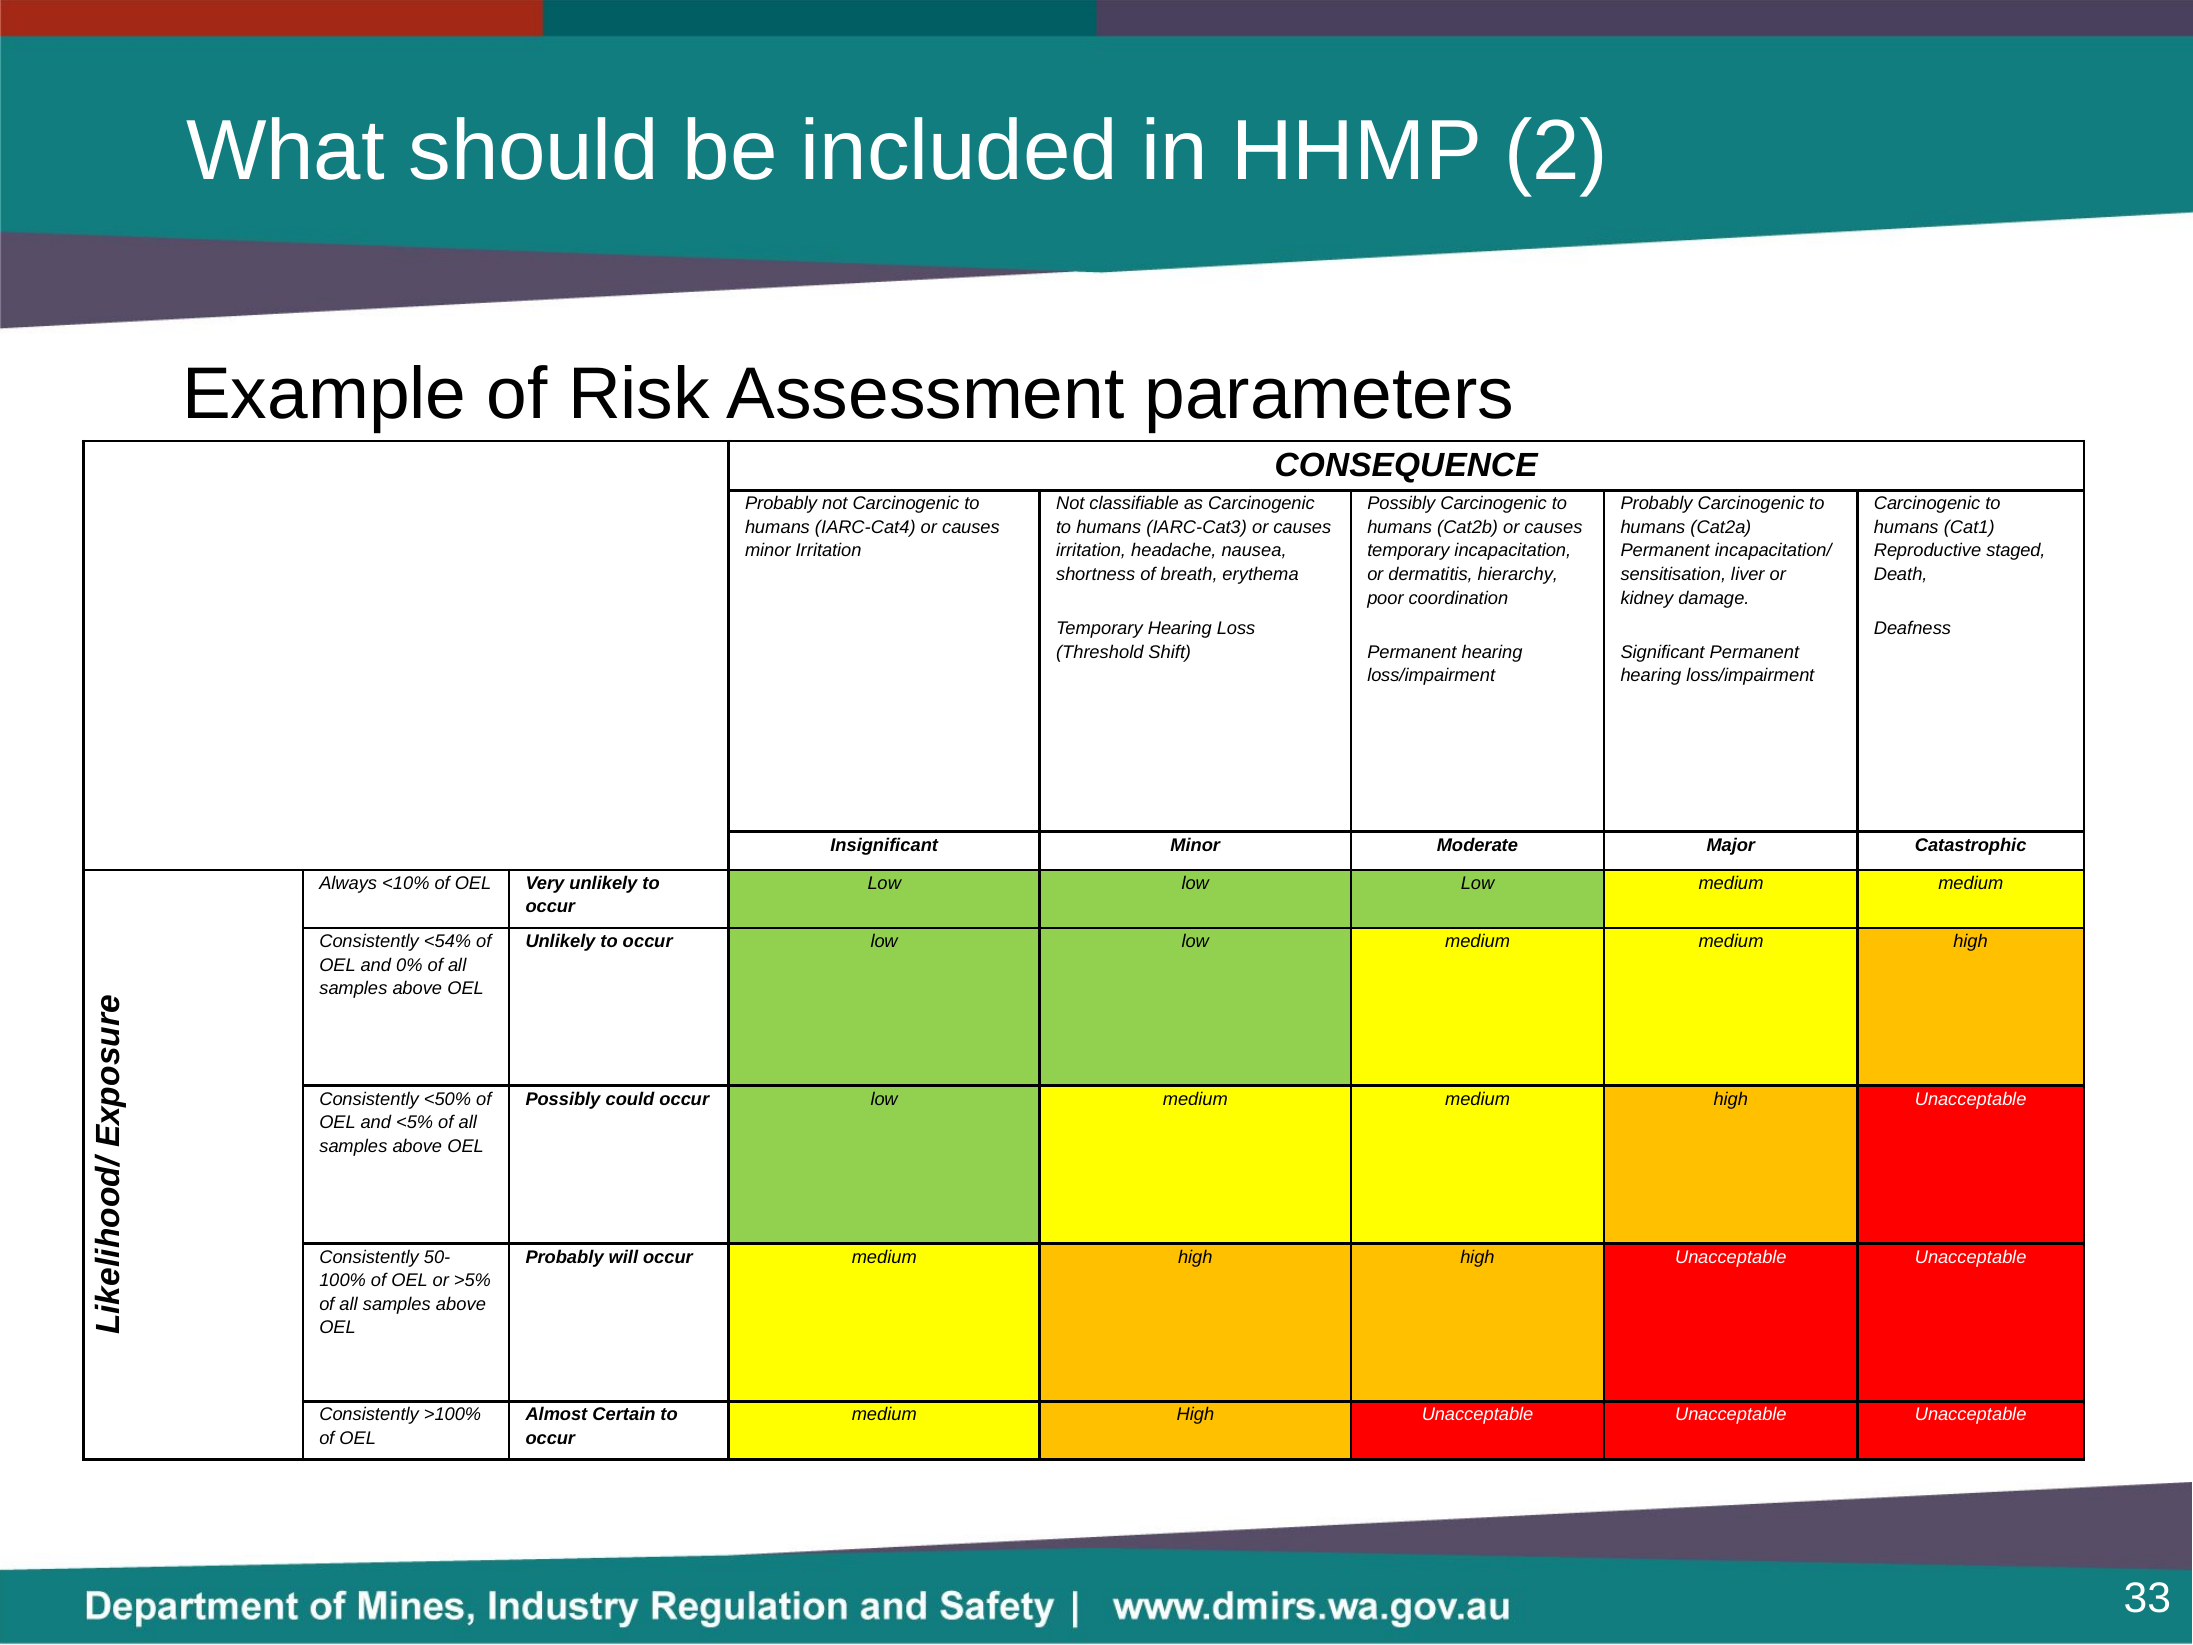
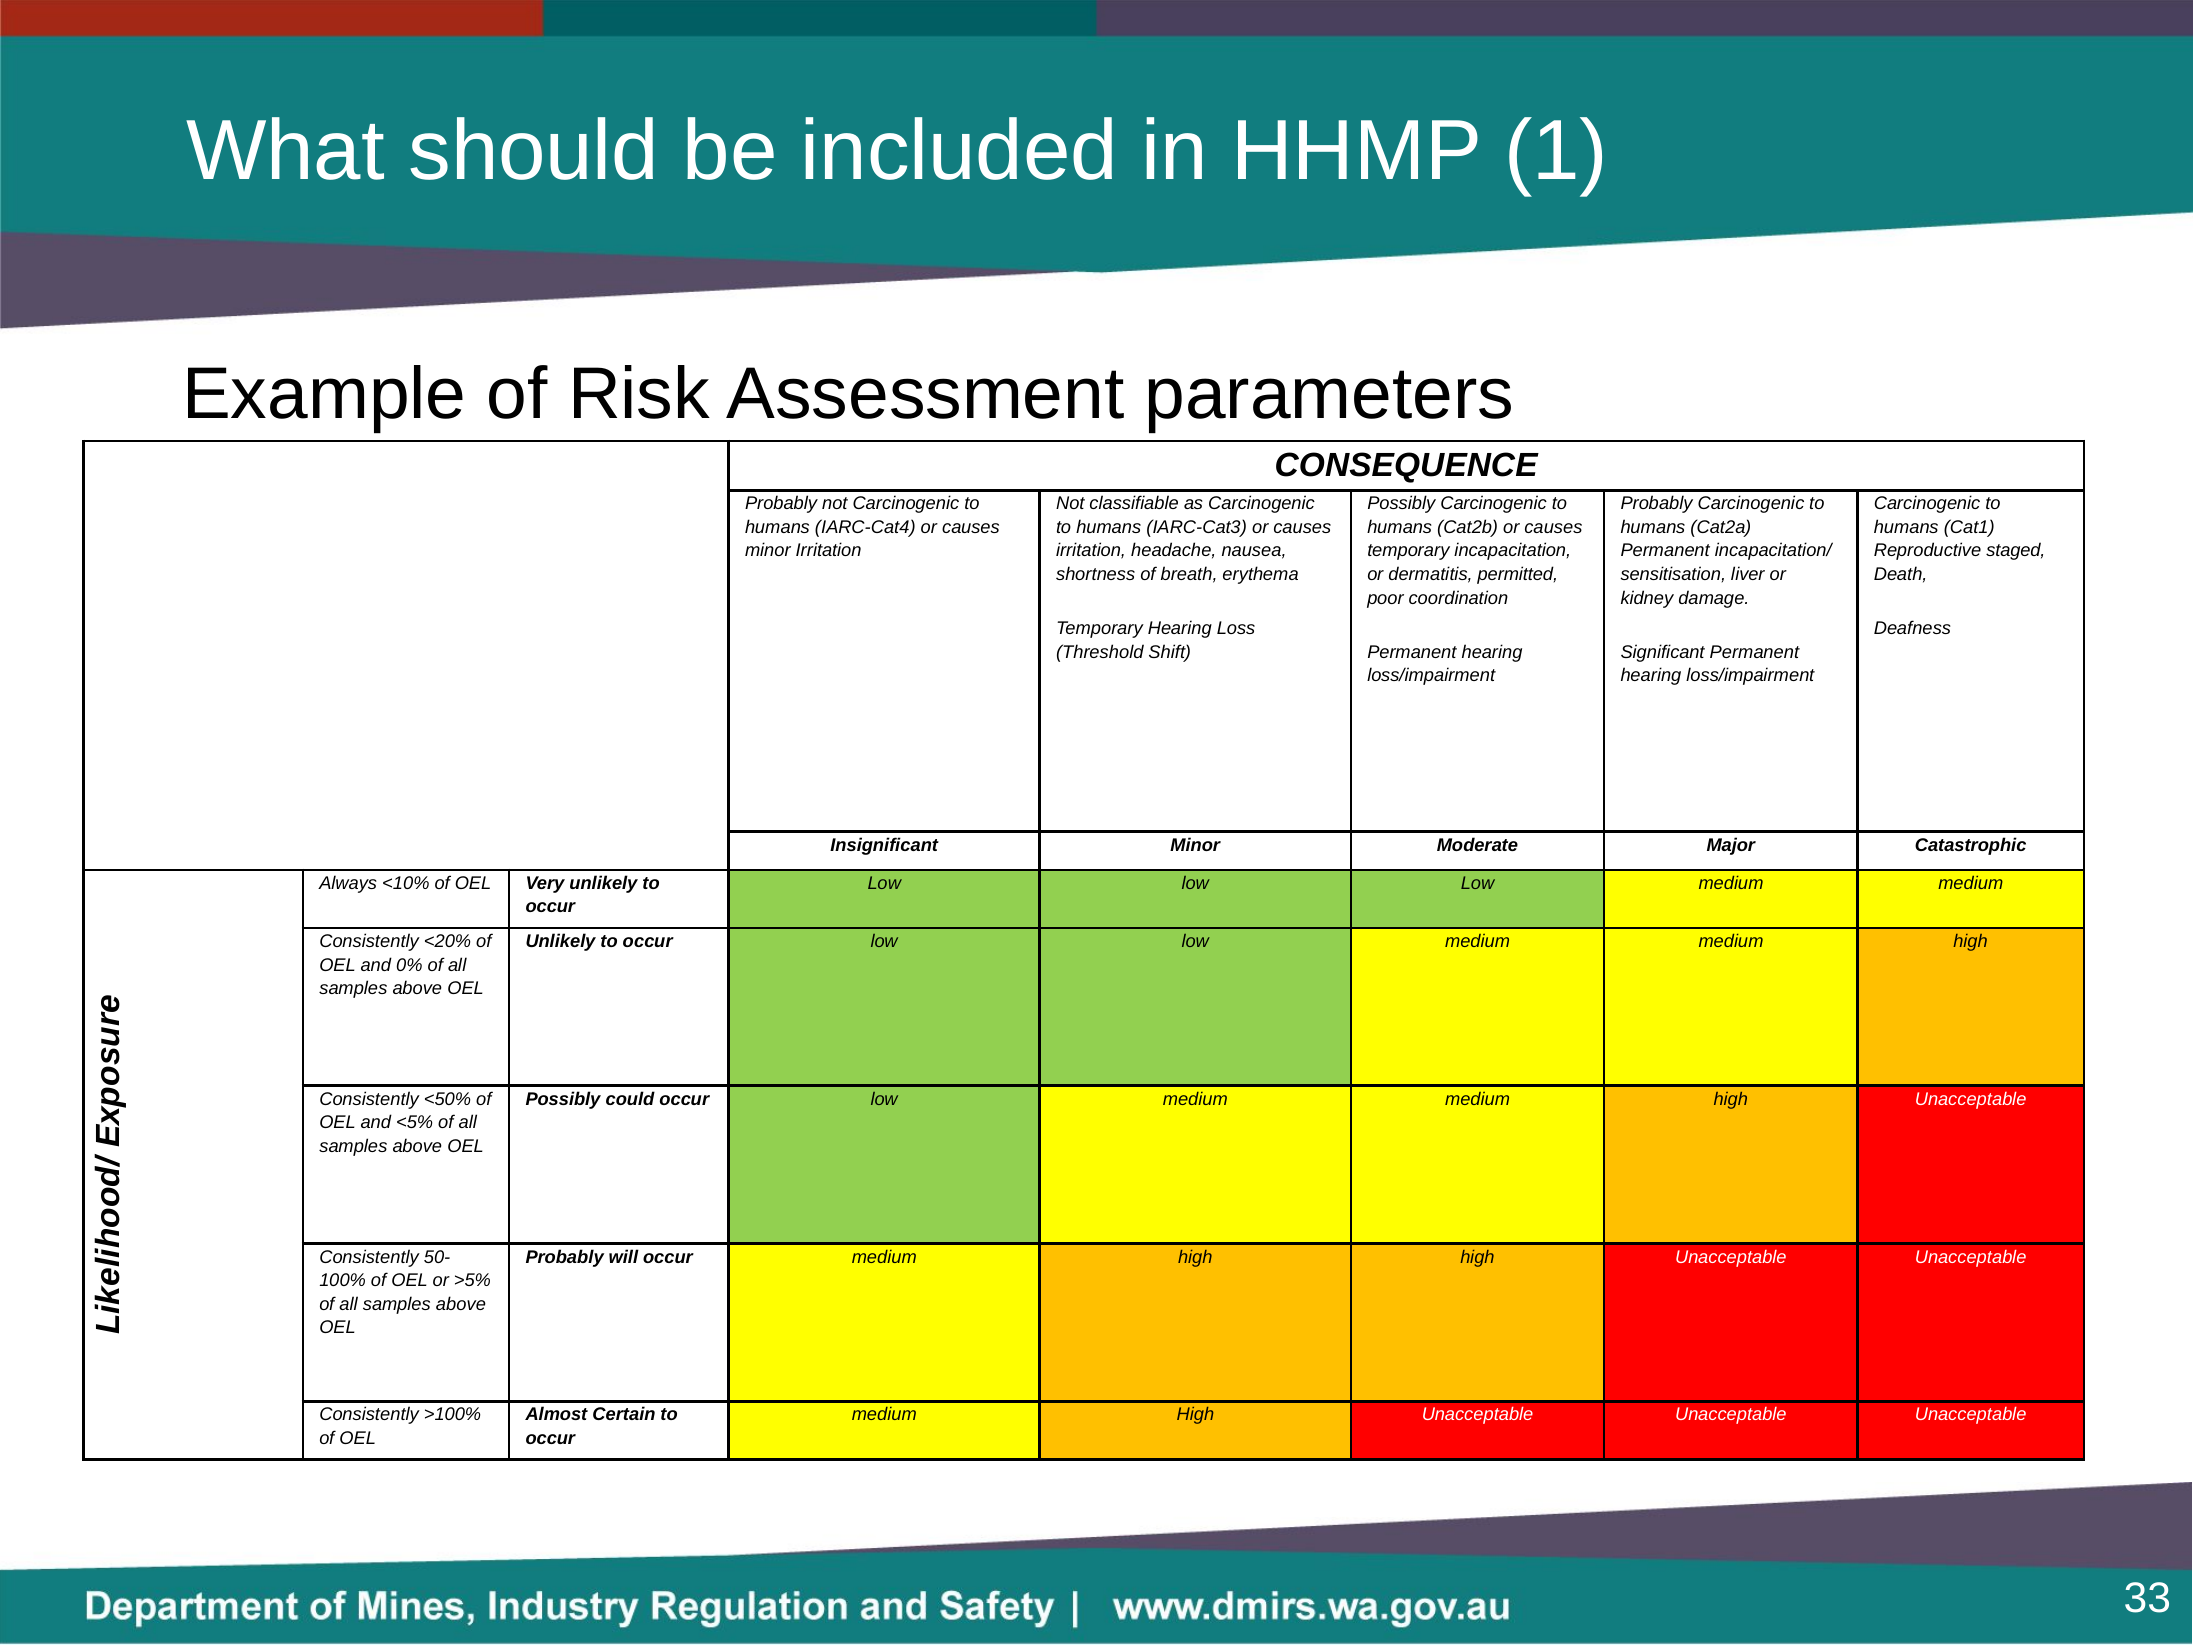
2: 2 -> 1 (1556, 151)
hierarchy: hierarchy -> permitted (1518, 574)
<54%: <54% -> <20% (448, 941)
